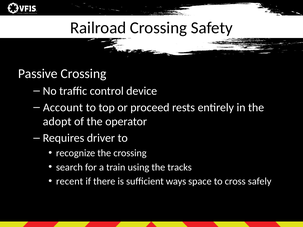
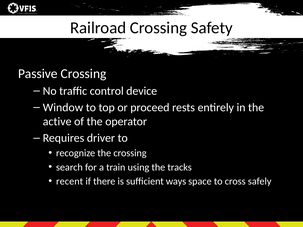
Account: Account -> Window (63, 108)
adopt: adopt -> active (57, 122)
